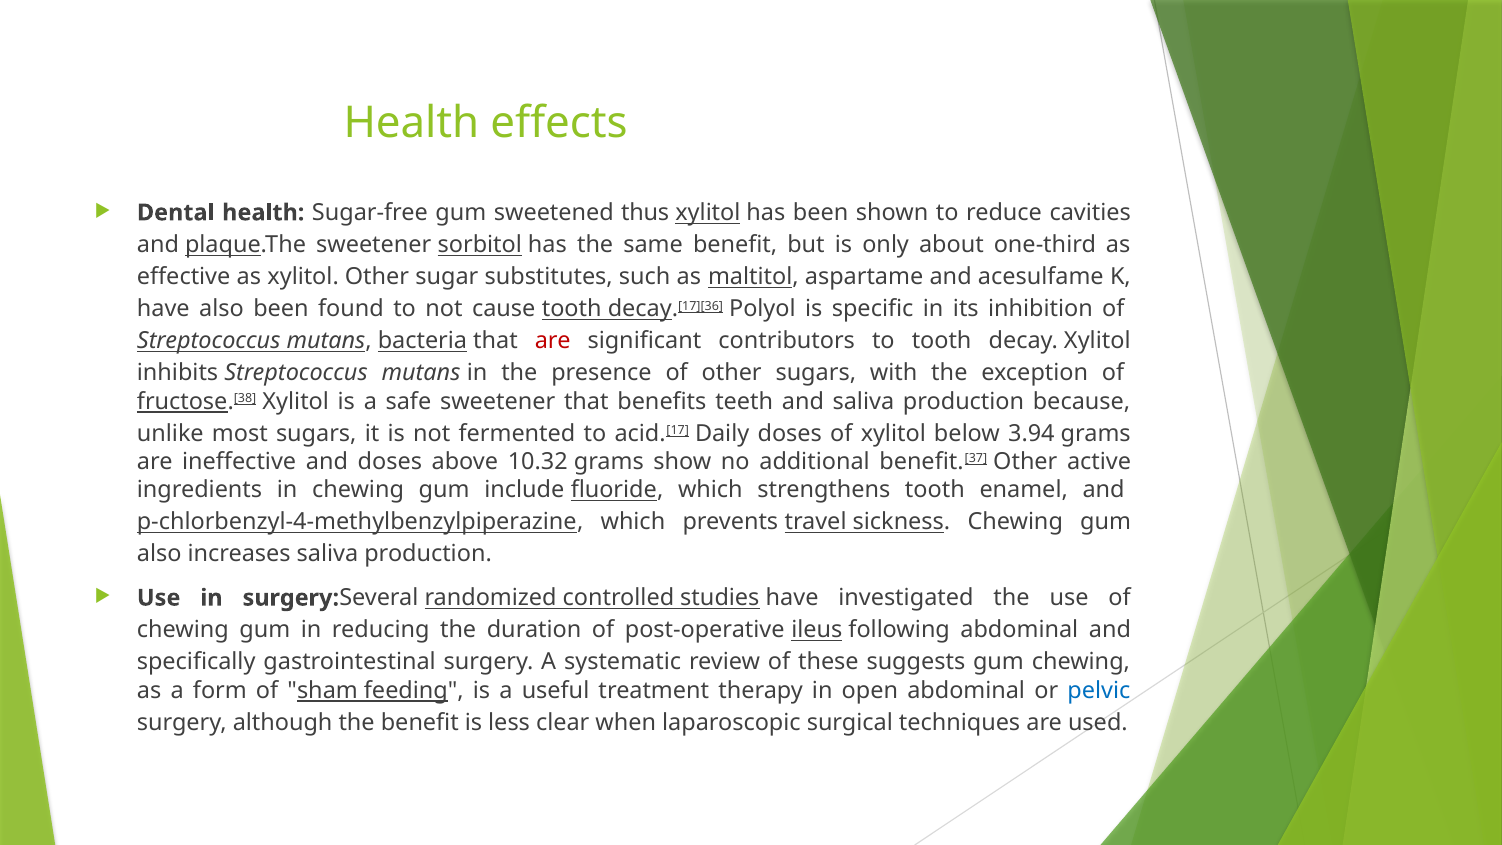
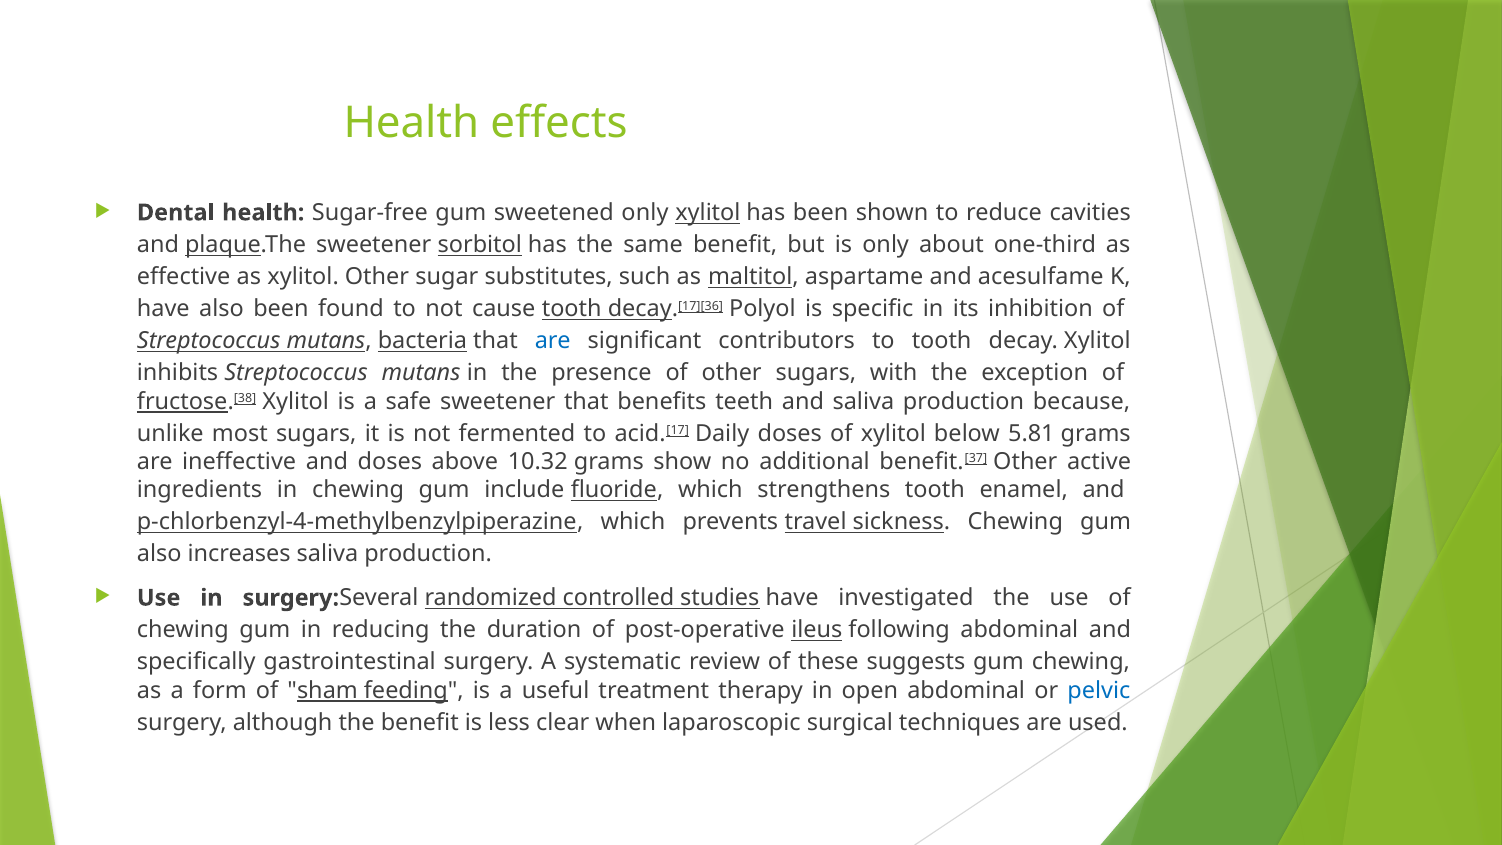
sweetened thus: thus -> only (645, 213)
are colour: red -> blue (553, 341)
3.94: 3.94 -> 5.81 (1031, 433)
